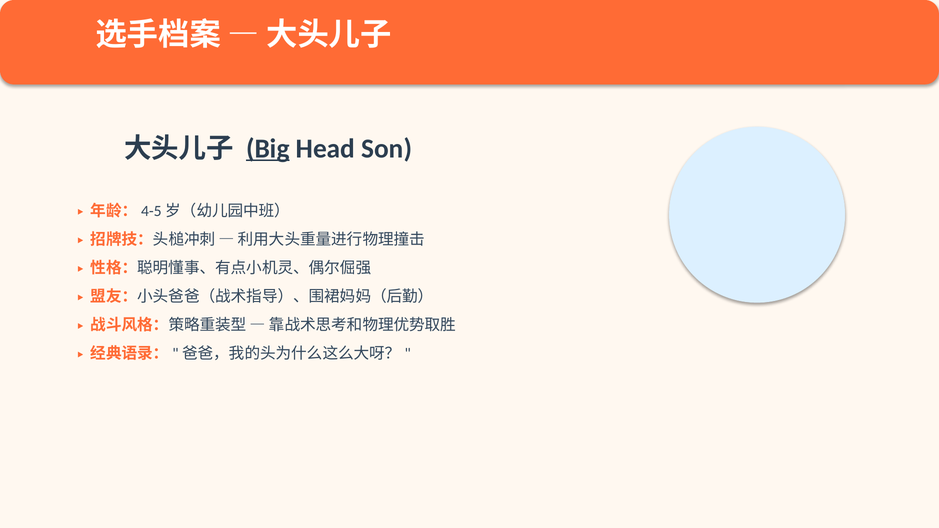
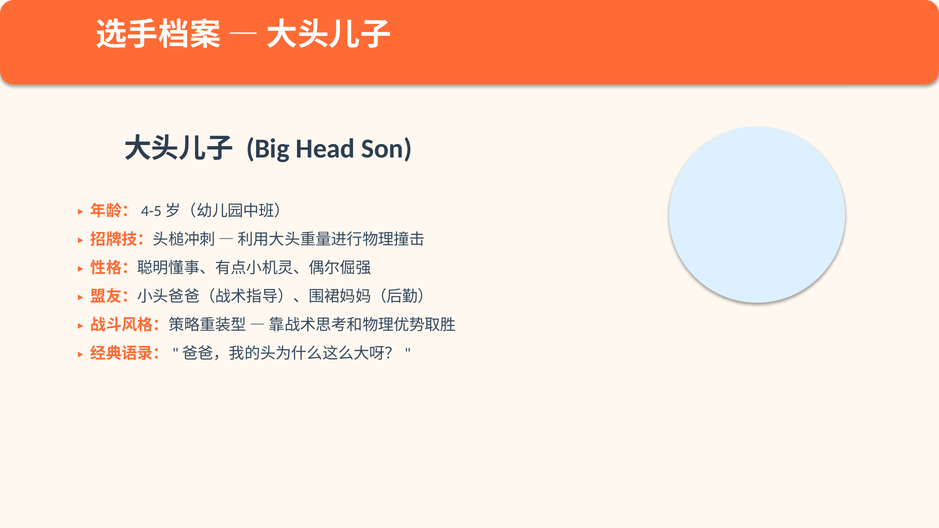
Big underline: present -> none (268, 149)
